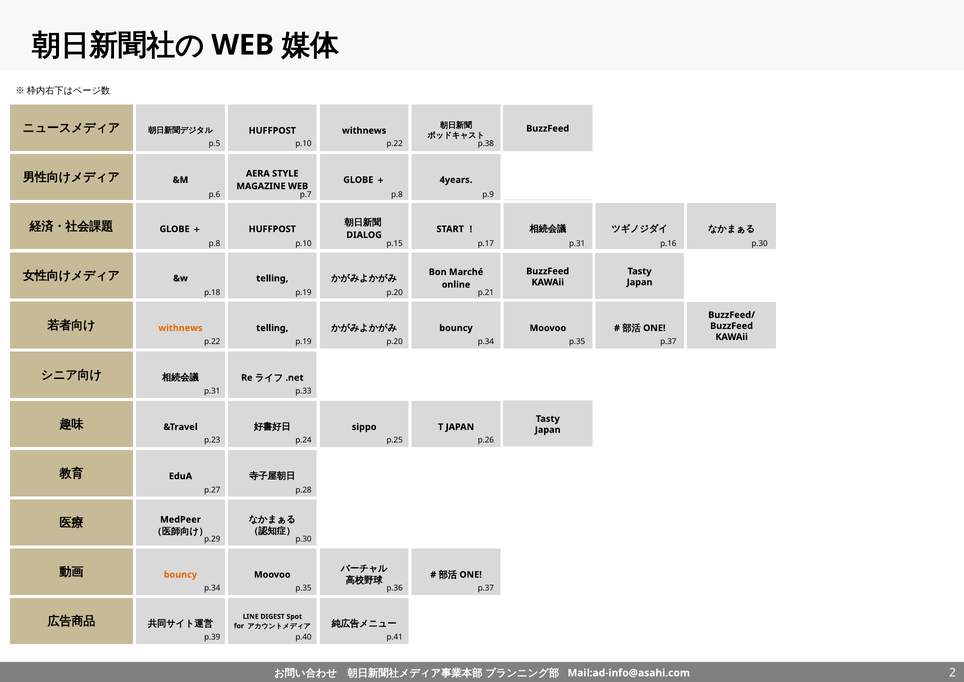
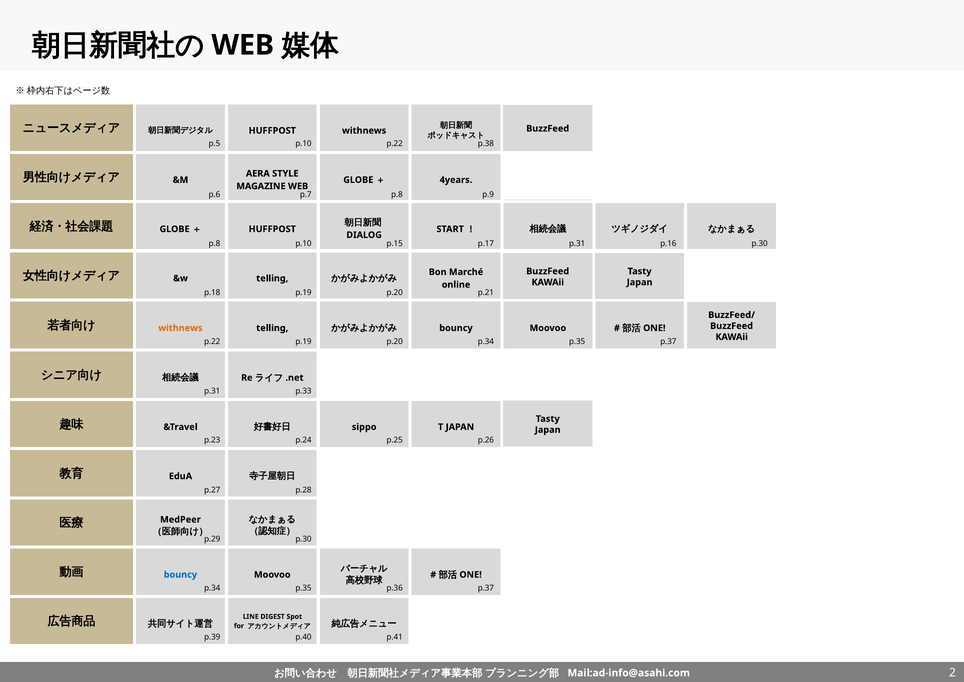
bouncy colour: orange -> blue (180, 574)
